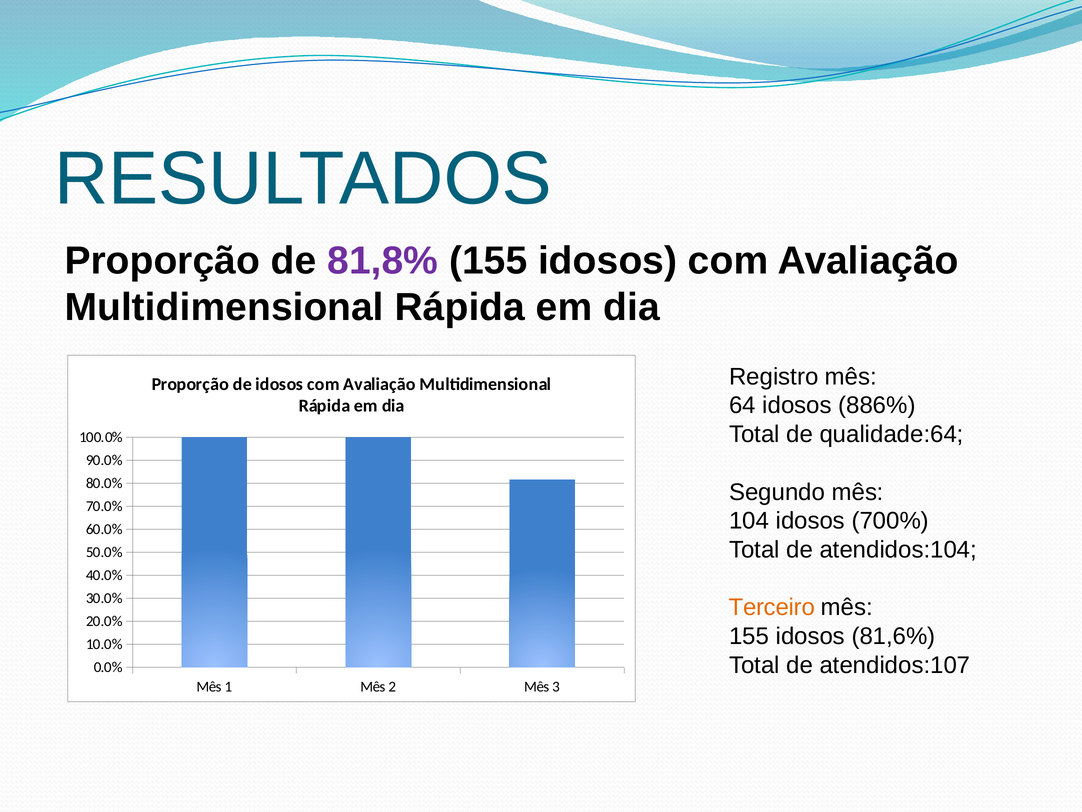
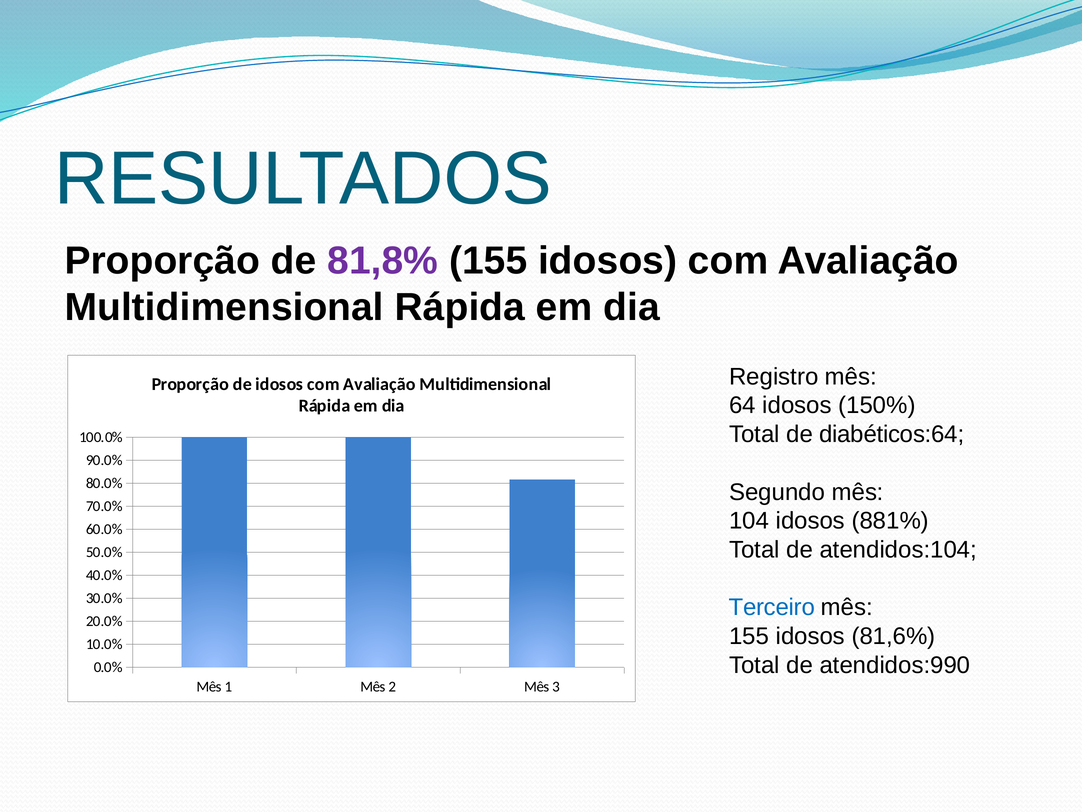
886%: 886% -> 150% (877, 405)
qualidade:64: qualidade:64 -> diabéticos:64 (892, 434)
700%: 700% -> 881% (890, 521)
Terceiro colour: orange -> blue (772, 607)
atendidos:107: atendidos:107 -> atendidos:990 (895, 665)
